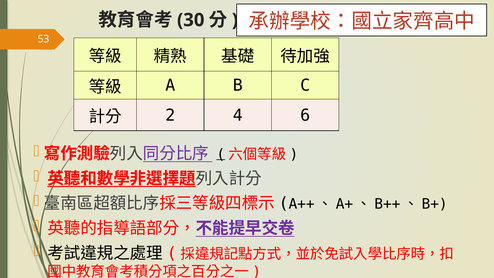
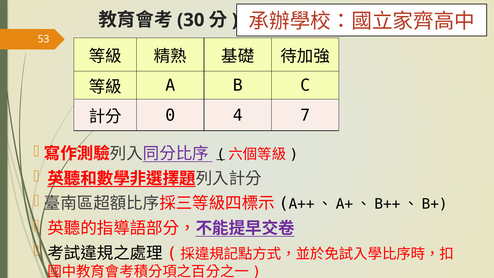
2: 2 -> 0 (170, 115)
6: 6 -> 7 (305, 115)
